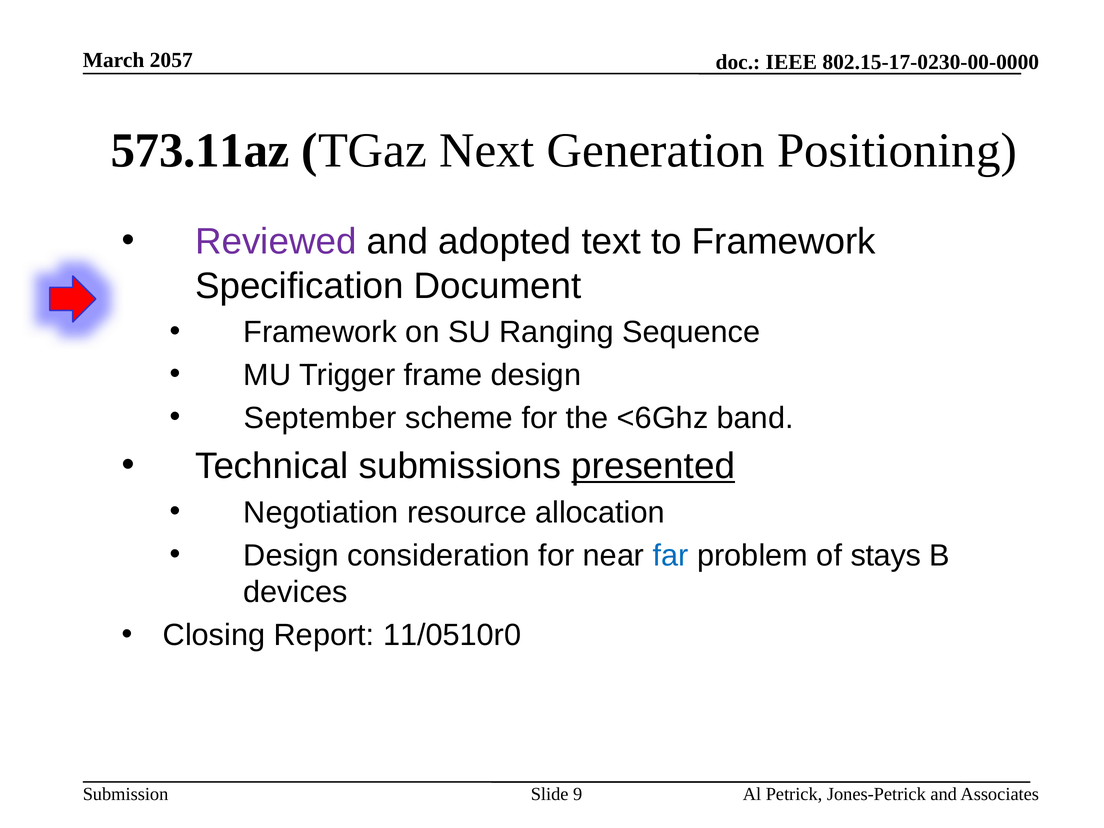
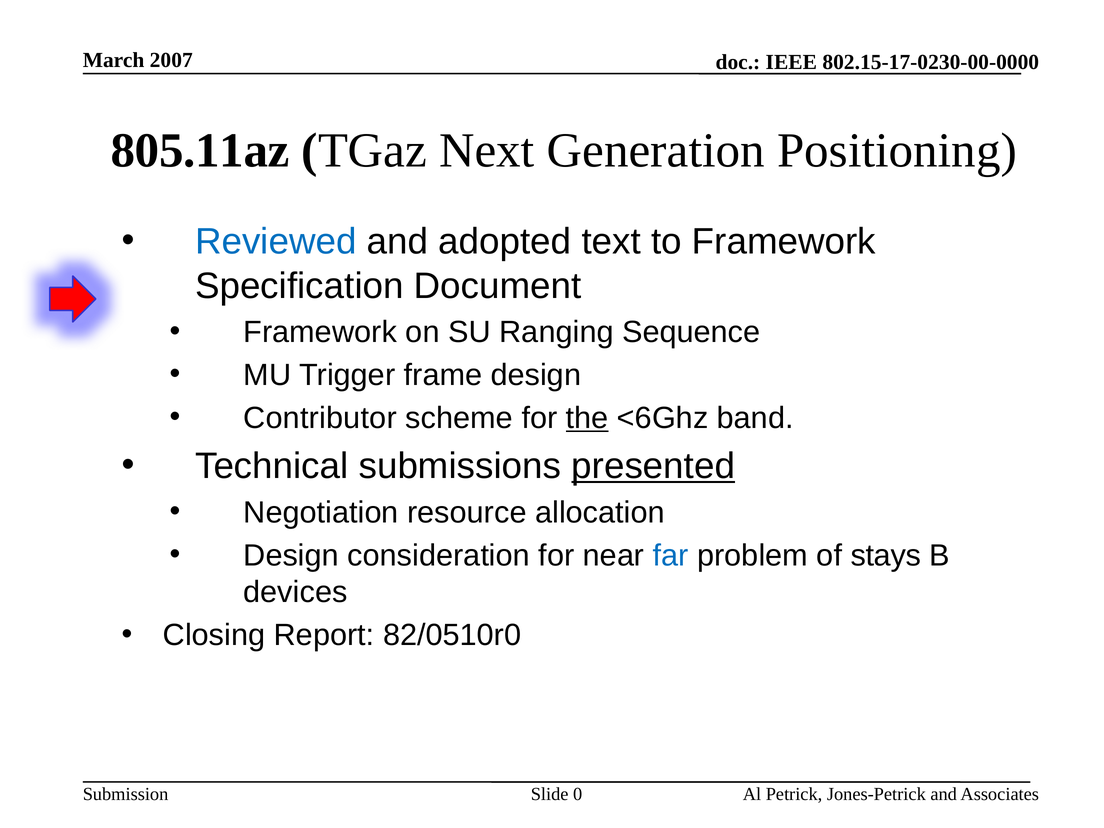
2057: 2057 -> 2007 (171, 60)
573.11az: 573.11az -> 805.11az (200, 151)
Reviewed colour: purple -> blue (276, 242)
September: September -> Contributor (320, 418)
the underline: none -> present (587, 418)
11/0510r0: 11/0510r0 -> 82/0510r0 (452, 635)
9: 9 -> 0 (578, 794)
